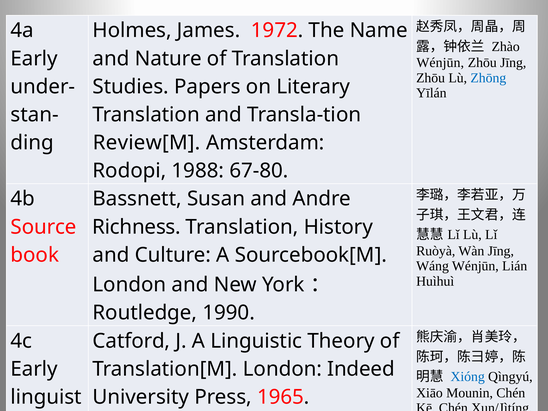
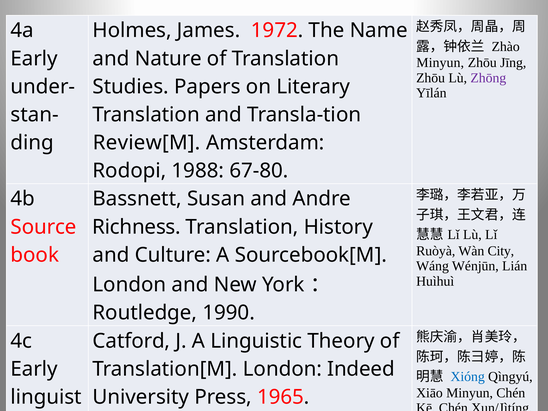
Wénjūn: Wénjūn -> Minyun (440, 63)
Zhōng colour: blue -> purple (488, 78)
Wàn Jīng: Jīng -> City (501, 251)
Xiāo Mounin: Mounin -> Minyun (470, 393)
